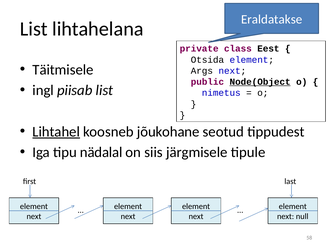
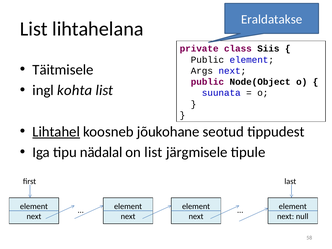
Eest: Eest -> Siis (268, 49)
Otsida: Otsida -> Public (207, 60)
Node(Object underline: present -> none (260, 82)
piisab: piisab -> kohta (75, 90)
nimetus: nimetus -> suunata (221, 93)
on siis: siis -> list (153, 152)
